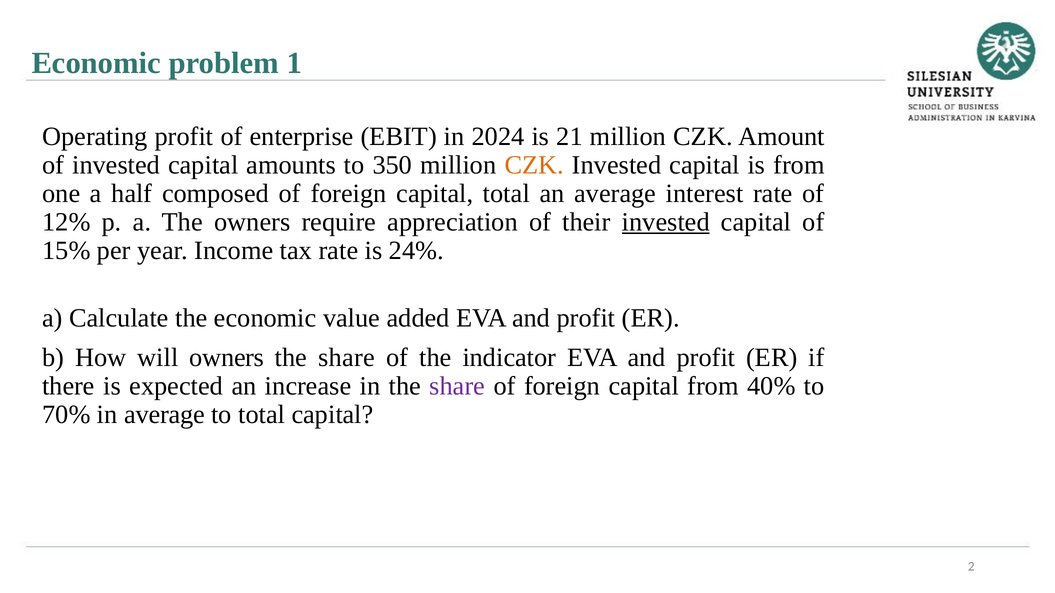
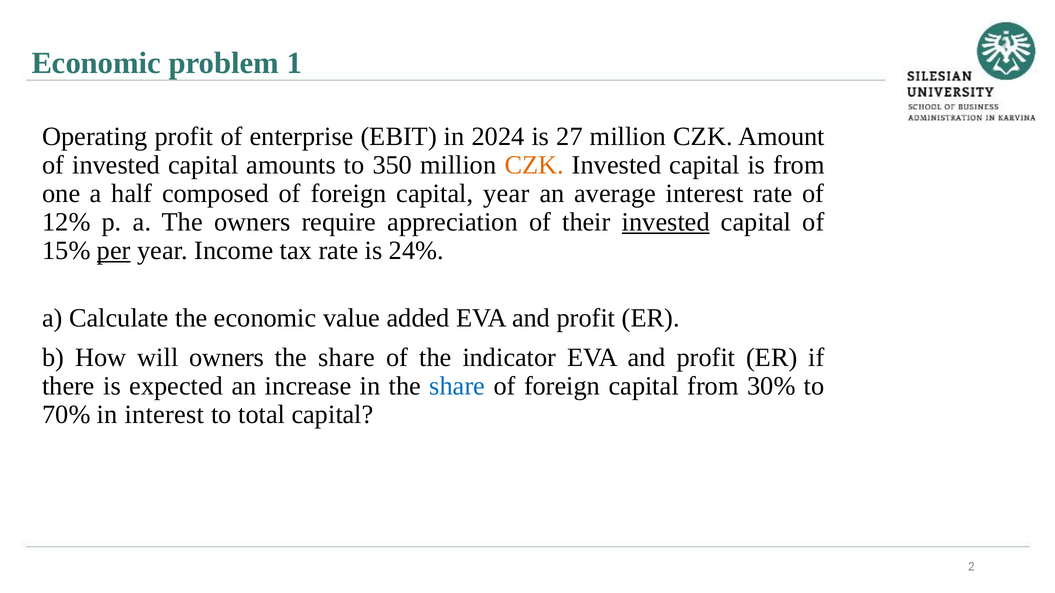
21: 21 -> 27 (570, 137)
capital total: total -> year (506, 194)
per underline: none -> present (114, 251)
share colour: purple -> blue (457, 386)
40%: 40% -> 30% (771, 386)
in average: average -> interest (164, 415)
